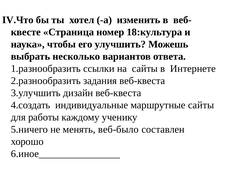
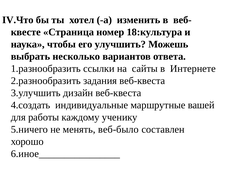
маршрутные сайты: сайты -> вашей (201, 105)
